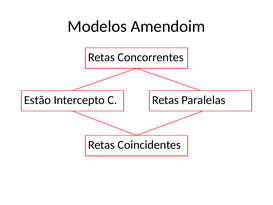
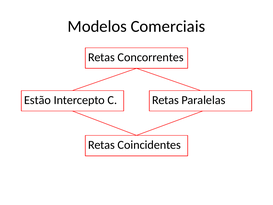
Amendoim: Amendoim -> Comerciais (168, 26)
